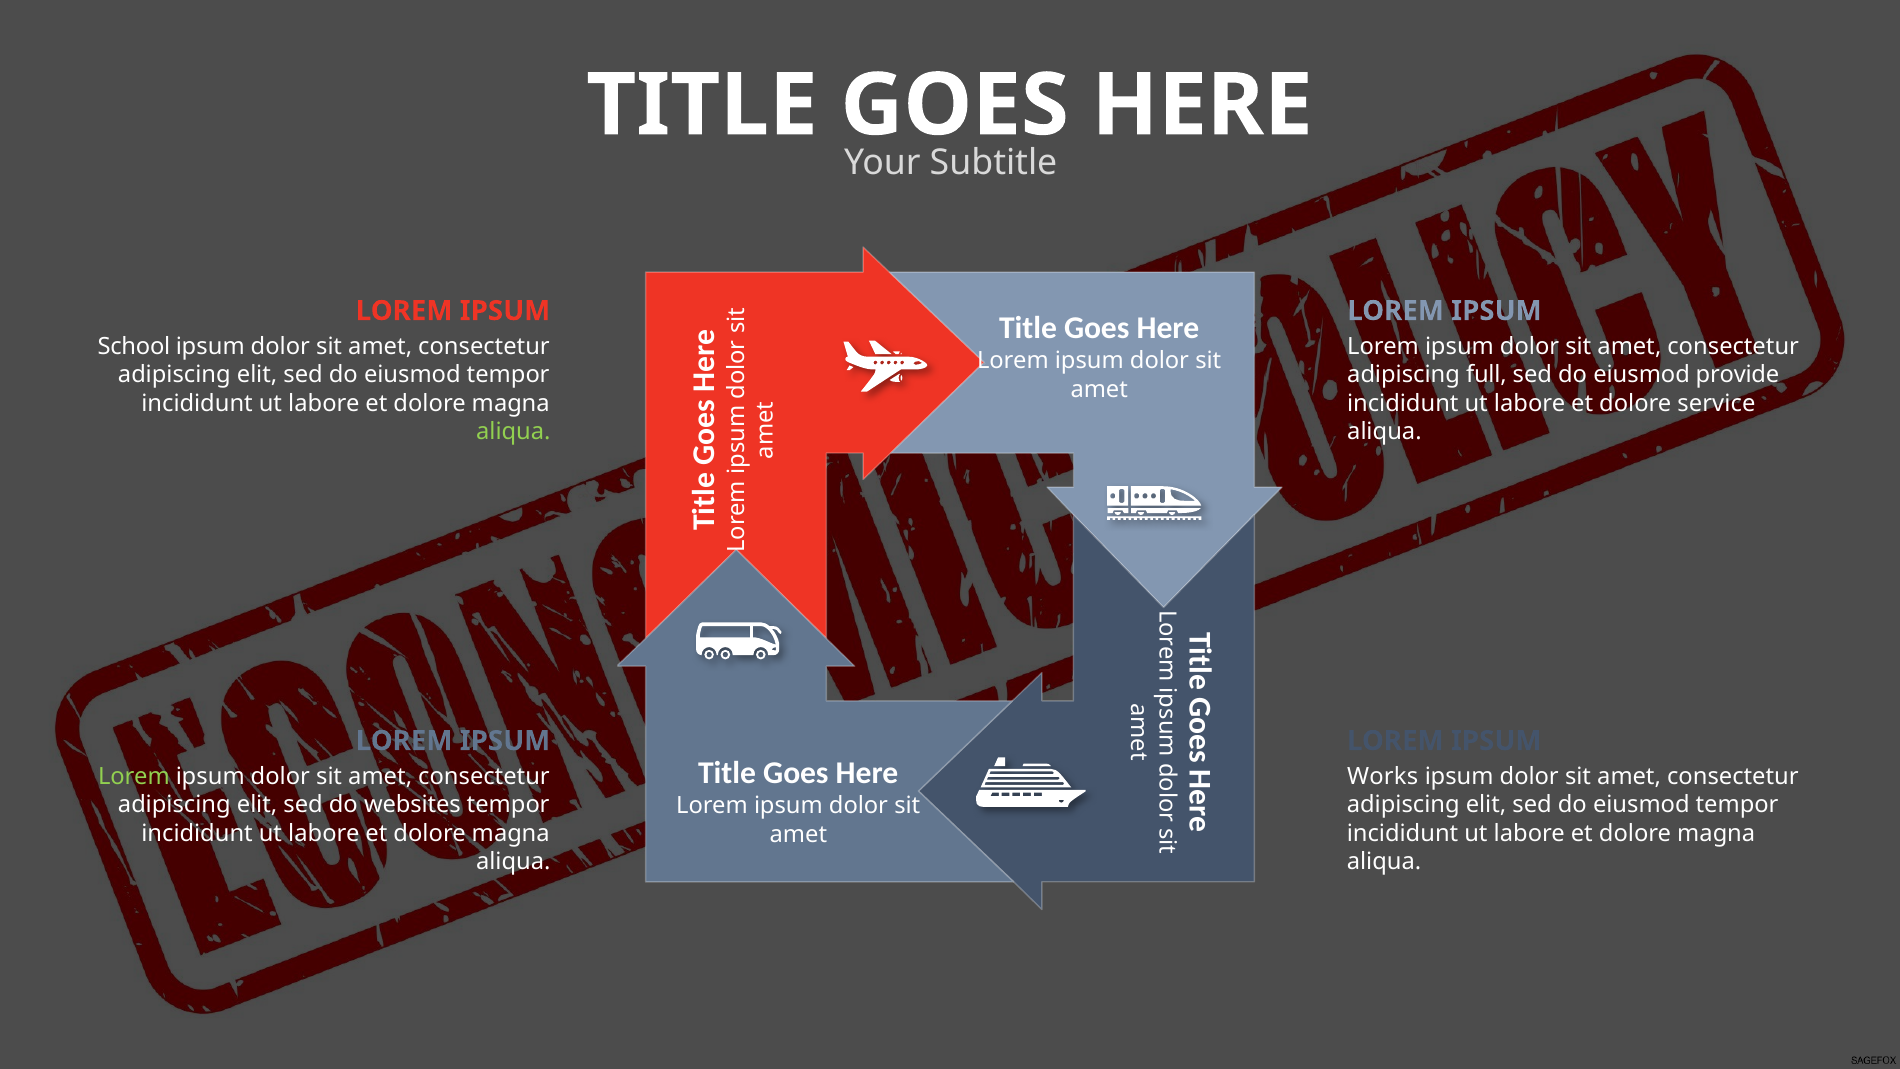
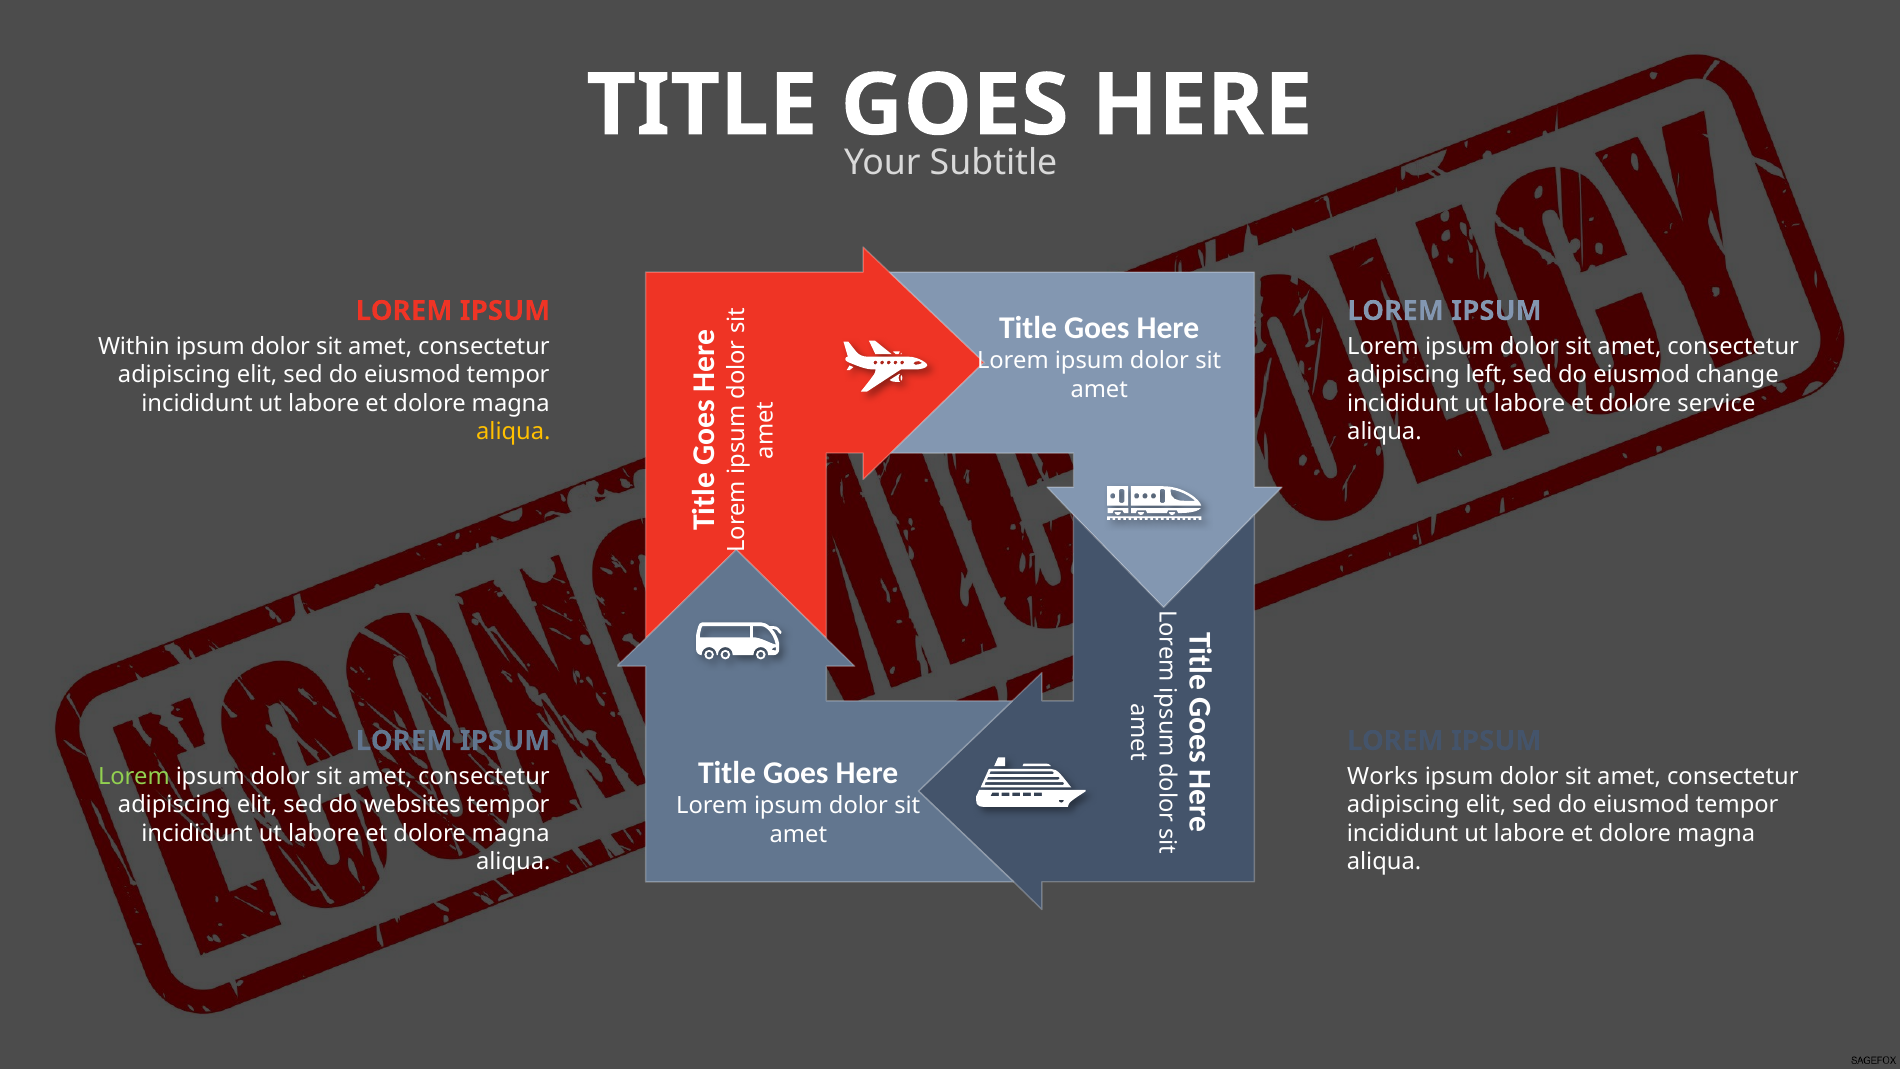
School: School -> Within (134, 346)
full: full -> left (1486, 375)
provide: provide -> change (1737, 375)
aliqua colour: light green -> yellow (513, 432)
